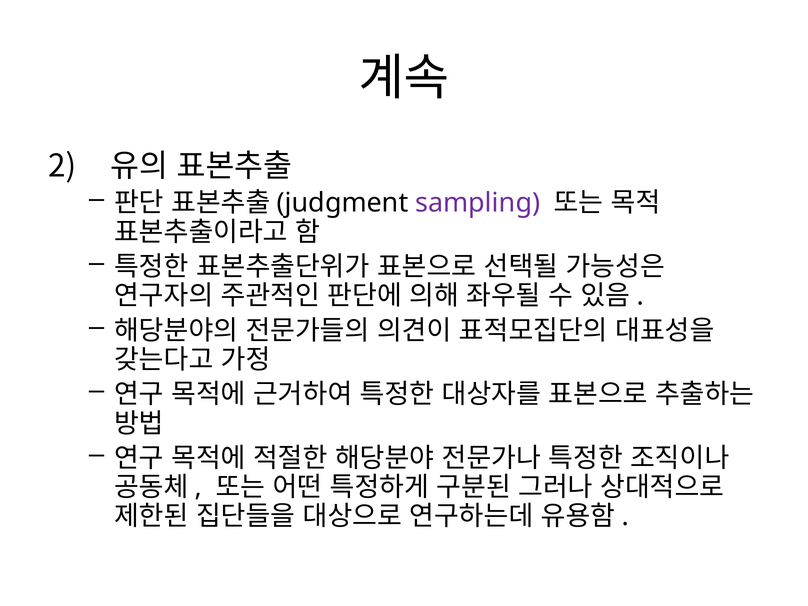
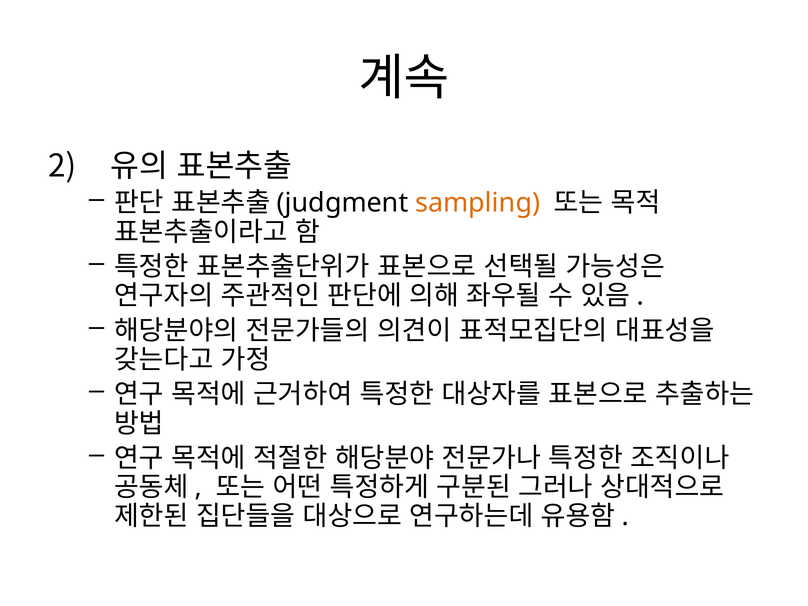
sampling colour: purple -> orange (478, 203)
